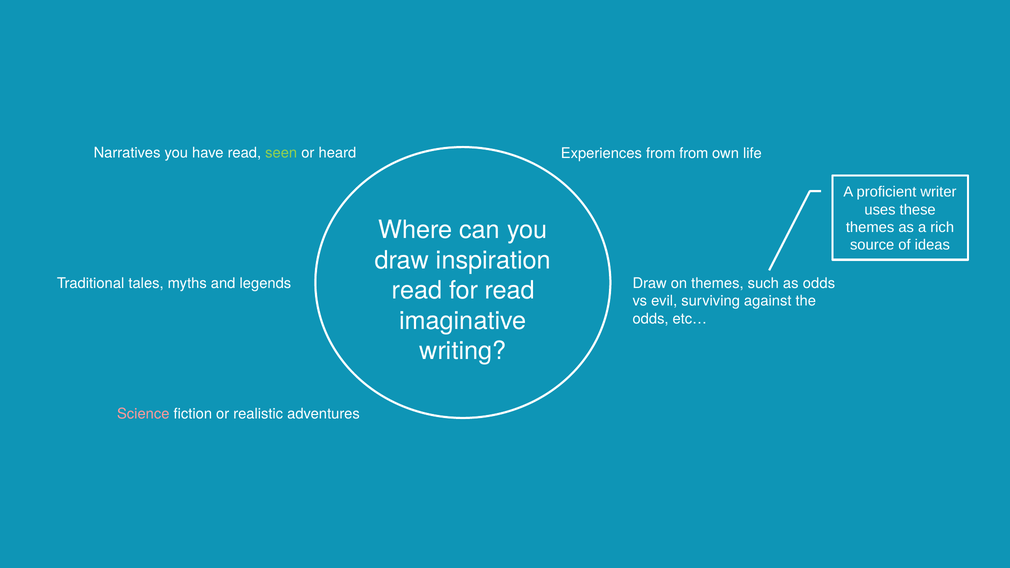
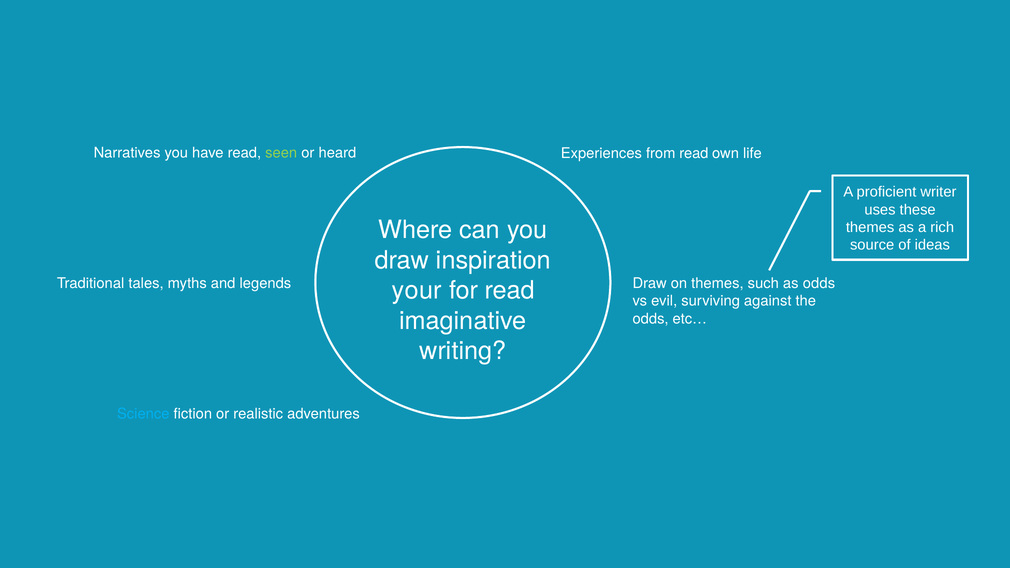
from from: from -> read (694, 153)
read: read -> your (417, 291)
Science colour: pink -> light blue (143, 414)
